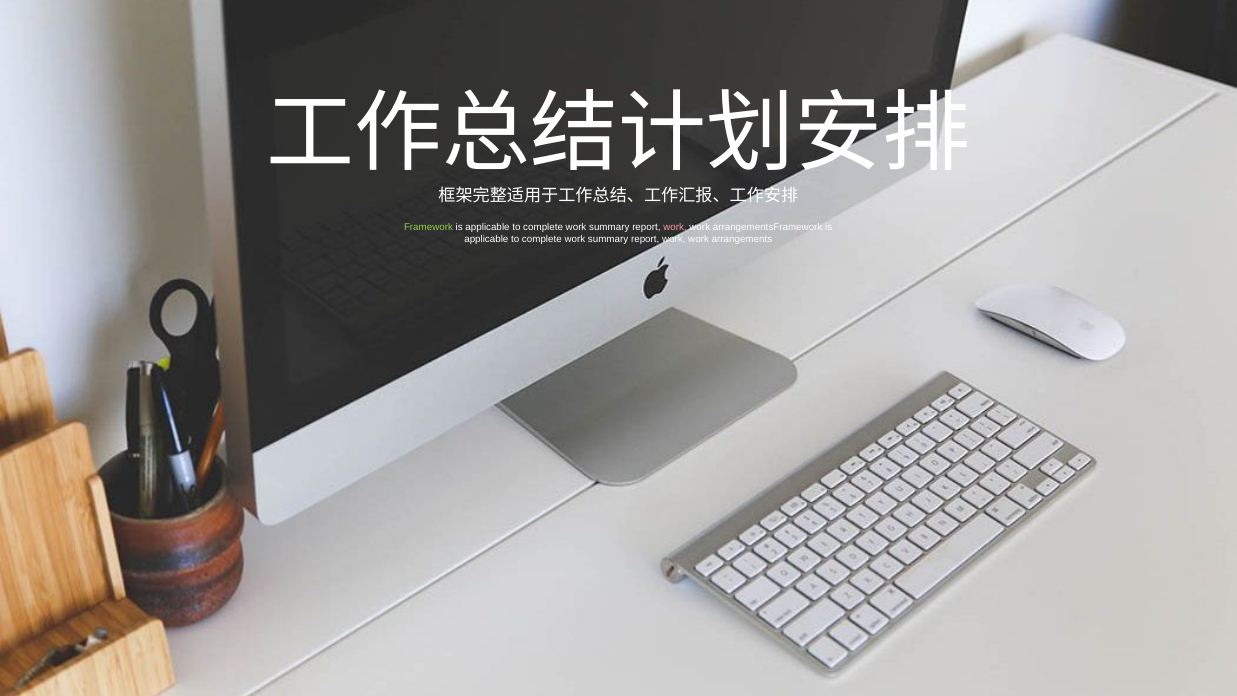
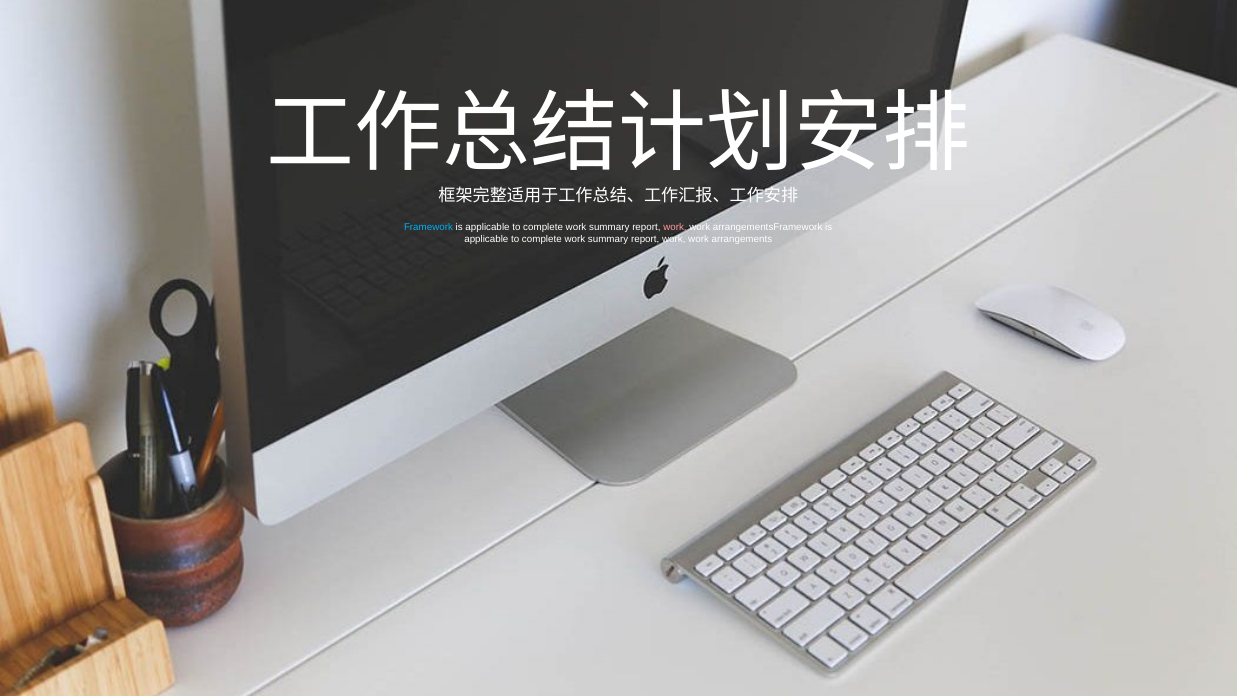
Framework colour: light green -> light blue (428, 228)
